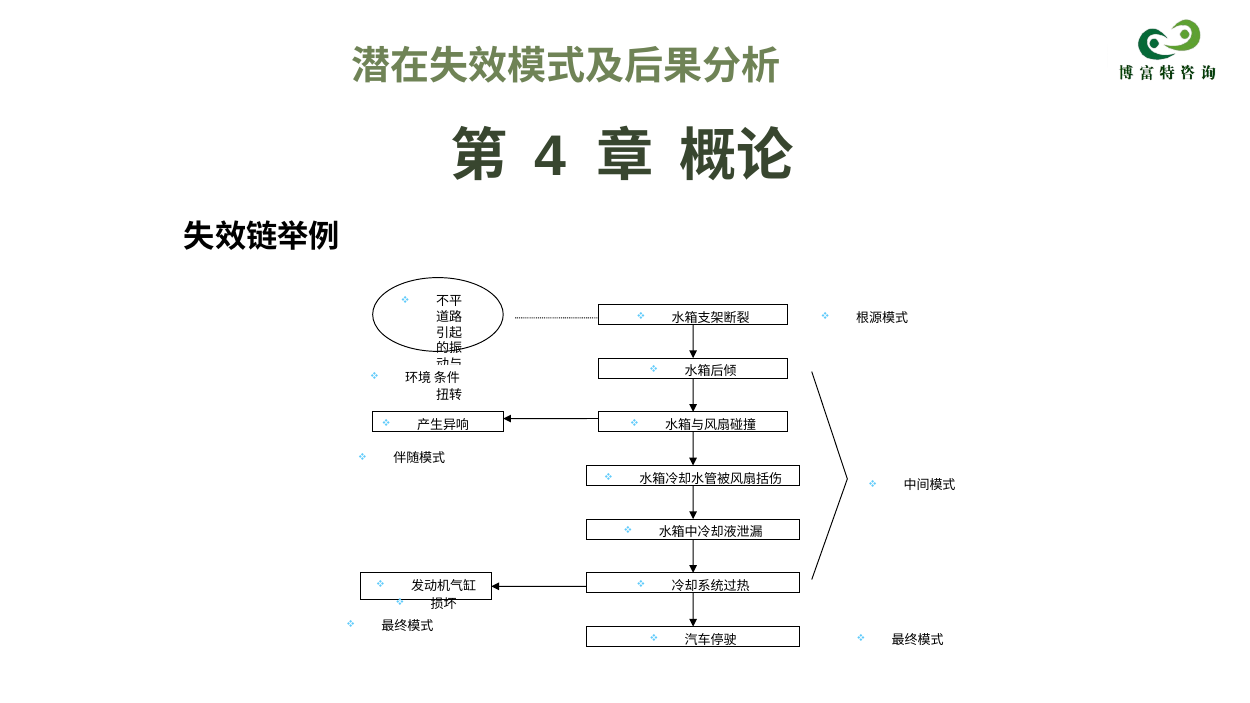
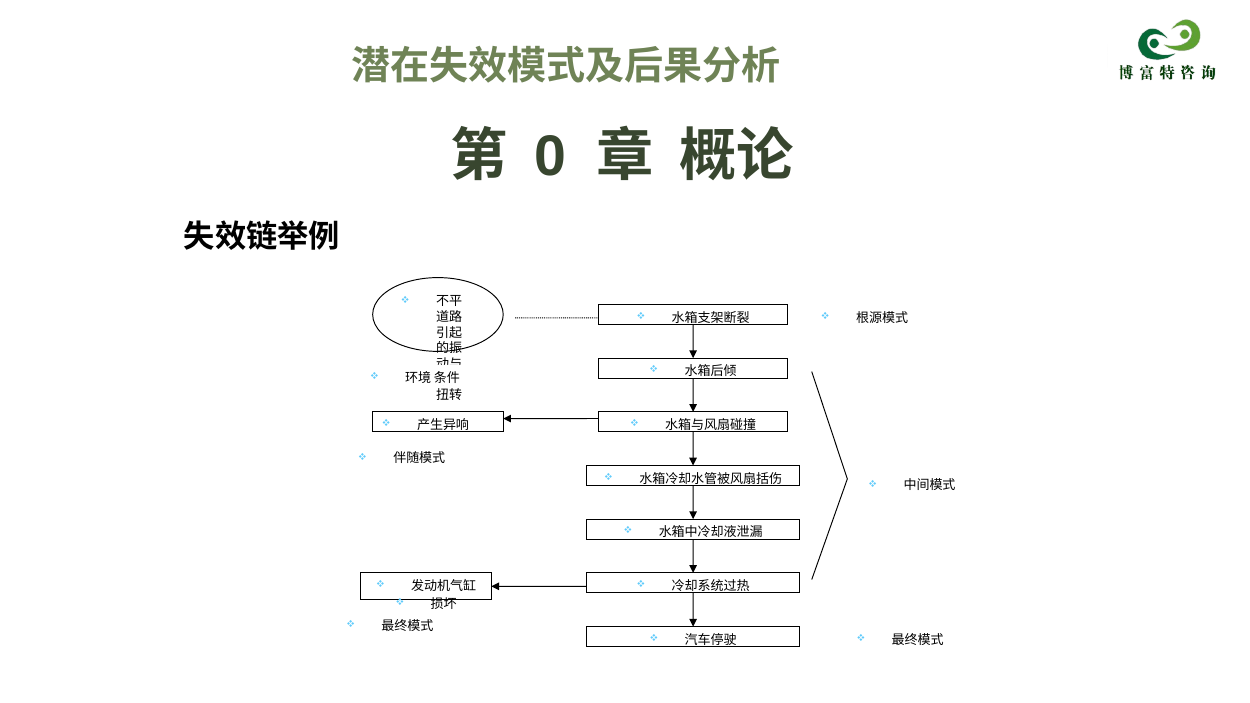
4: 4 -> 0 (551, 157)
